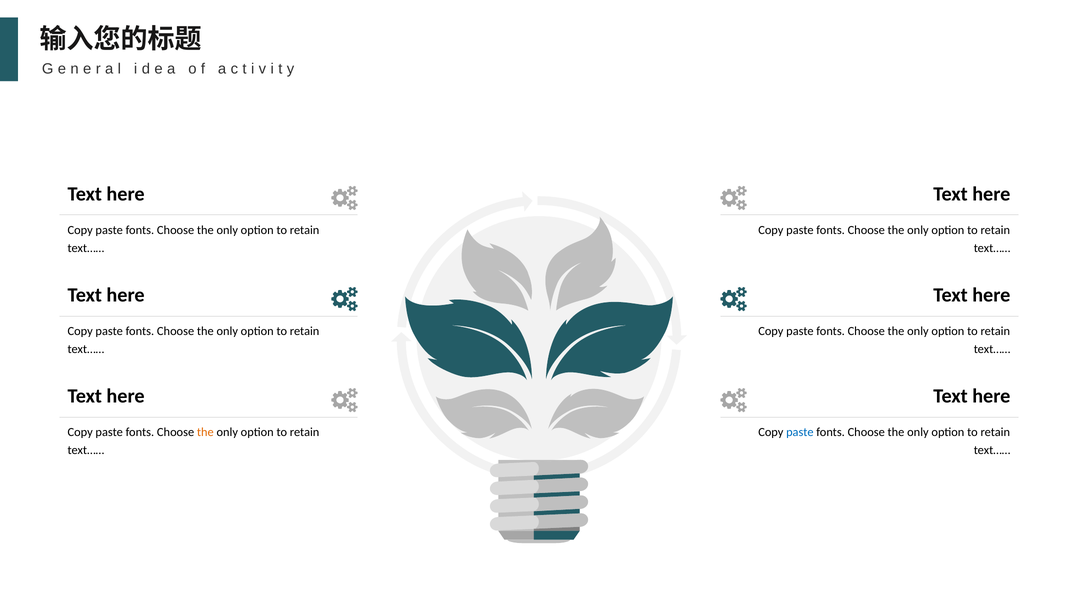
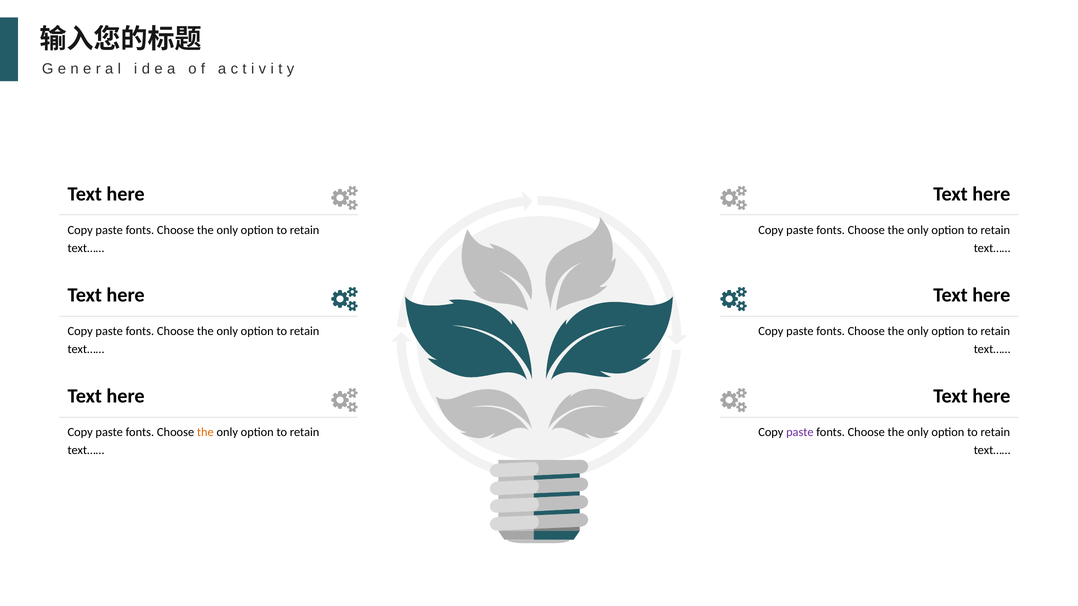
paste colour: blue -> purple (800, 433)
